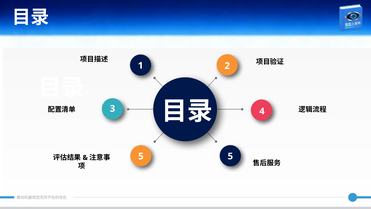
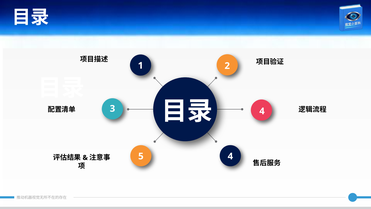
5 5: 5 -> 4 (230, 156)
